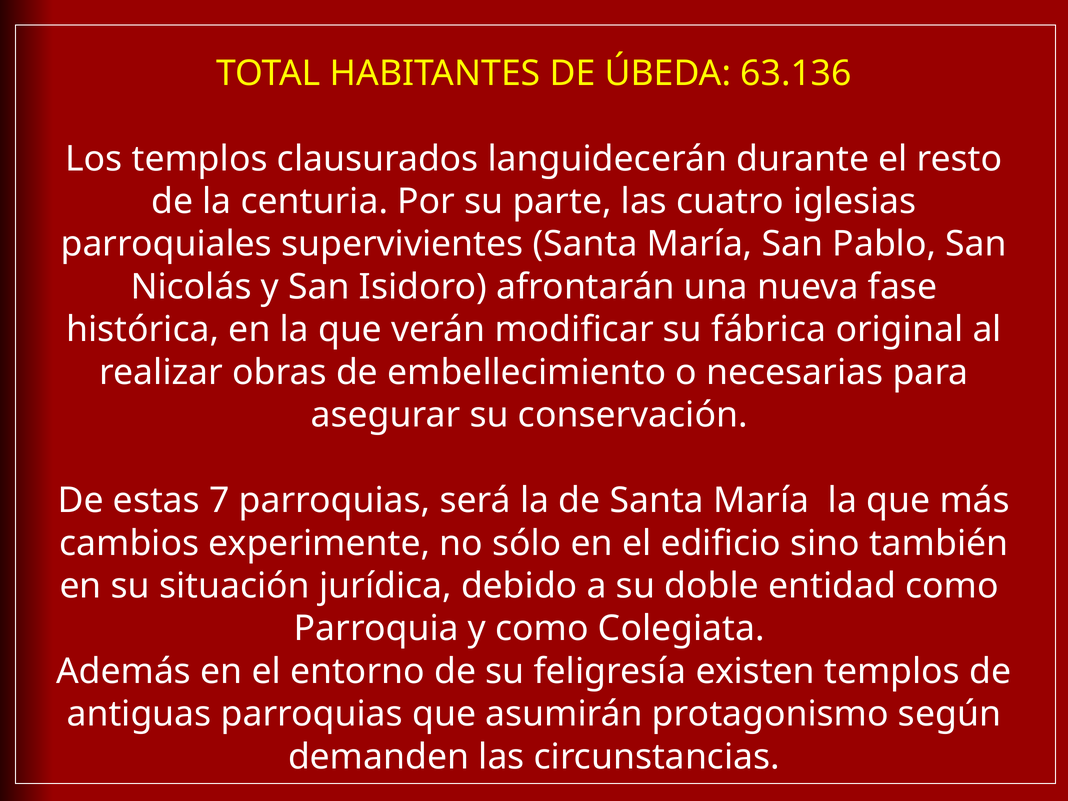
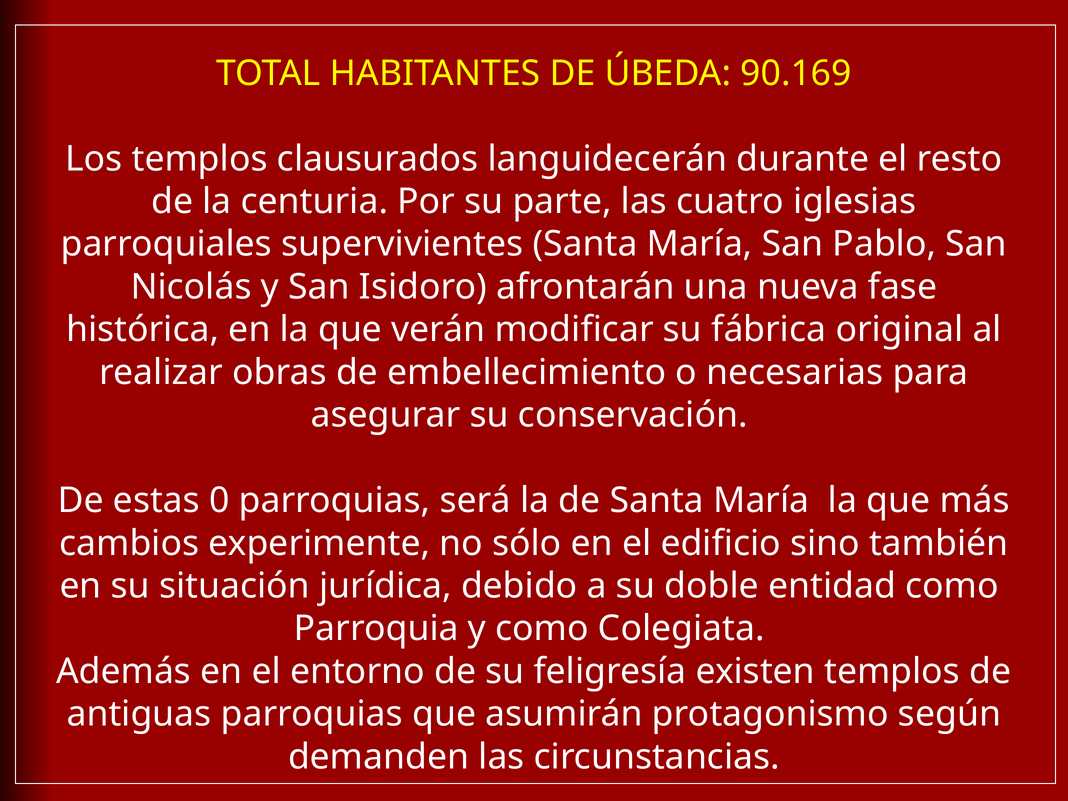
63.136: 63.136 -> 90.169 (796, 73)
7: 7 -> 0 (219, 501)
